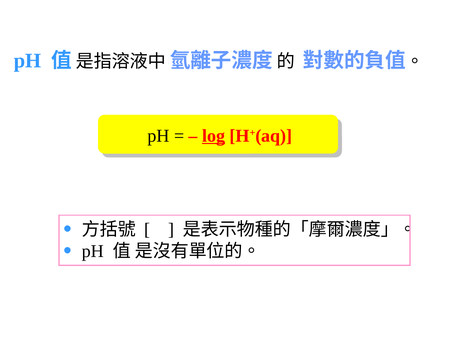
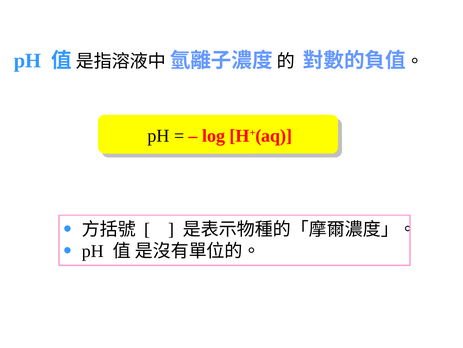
log underline: present -> none (214, 135)
